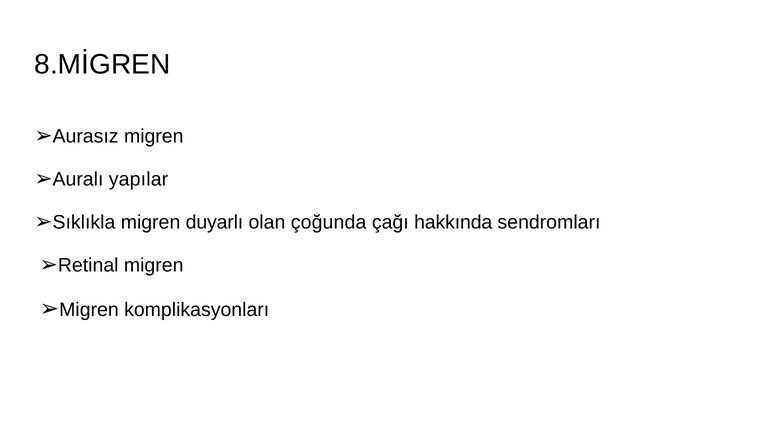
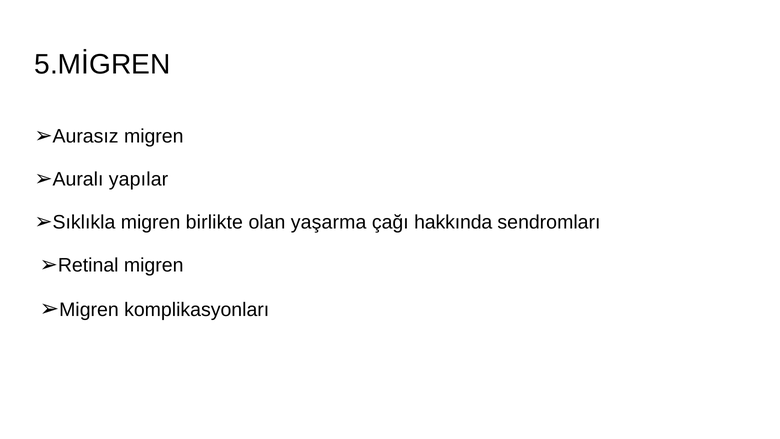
8.MİGREN: 8.MİGREN -> 5.MİGREN (102, 65)
duyarlı: duyarlı -> birlikte (214, 222)
çoğunda: çoğunda -> yaşarma (329, 222)
